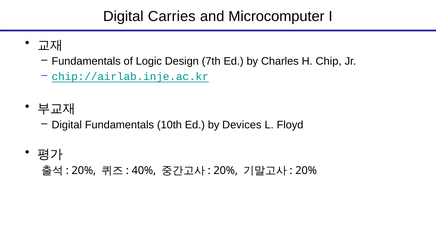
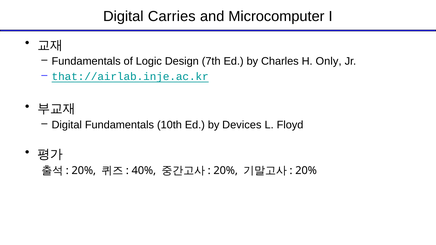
Chip: Chip -> Only (329, 61)
chip://airlab.inje.ac.kr: chip://airlab.inje.ac.kr -> that://airlab.inje.ac.kr (130, 77)
